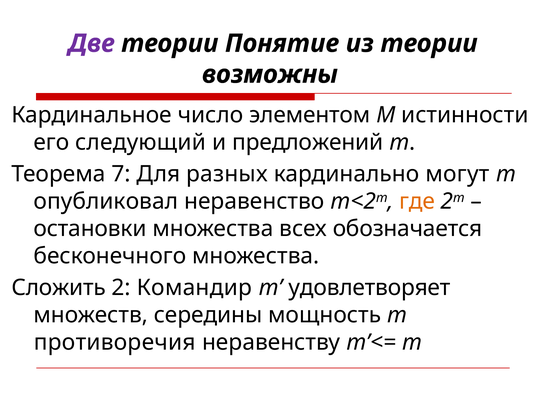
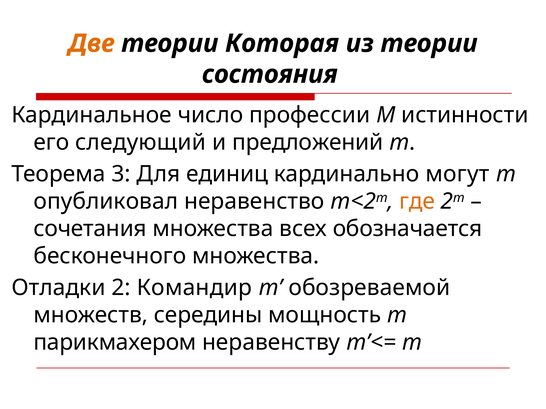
Две colour: purple -> orange (92, 43)
Понятие: Понятие -> Которая (282, 43)
возможны: возможны -> состояния (270, 74)
элементом: элементом -> профессии (310, 115)
7: 7 -> 3 (121, 174)
разных: разных -> единиц (227, 174)
остановки: остановки -> сочетания (90, 229)
Сложить: Сложить -> Отладки (58, 288)
удовлетворяет: удовлетворяет -> обозреваемой (369, 288)
противоречия: противоречия -> парикмахером (115, 343)
